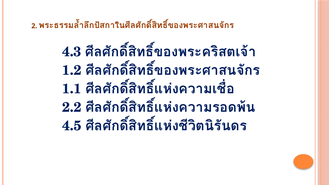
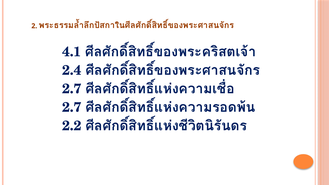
4.3: 4.3 -> 4.1 (72, 52)
1.2: 1.2 -> 2.4 (72, 70)
1.1: 1.1 -> 2.7 (72, 89)
2.2: 2.2 -> 2.7 (72, 107)
4.5: 4.5 -> 2.2 (72, 126)
